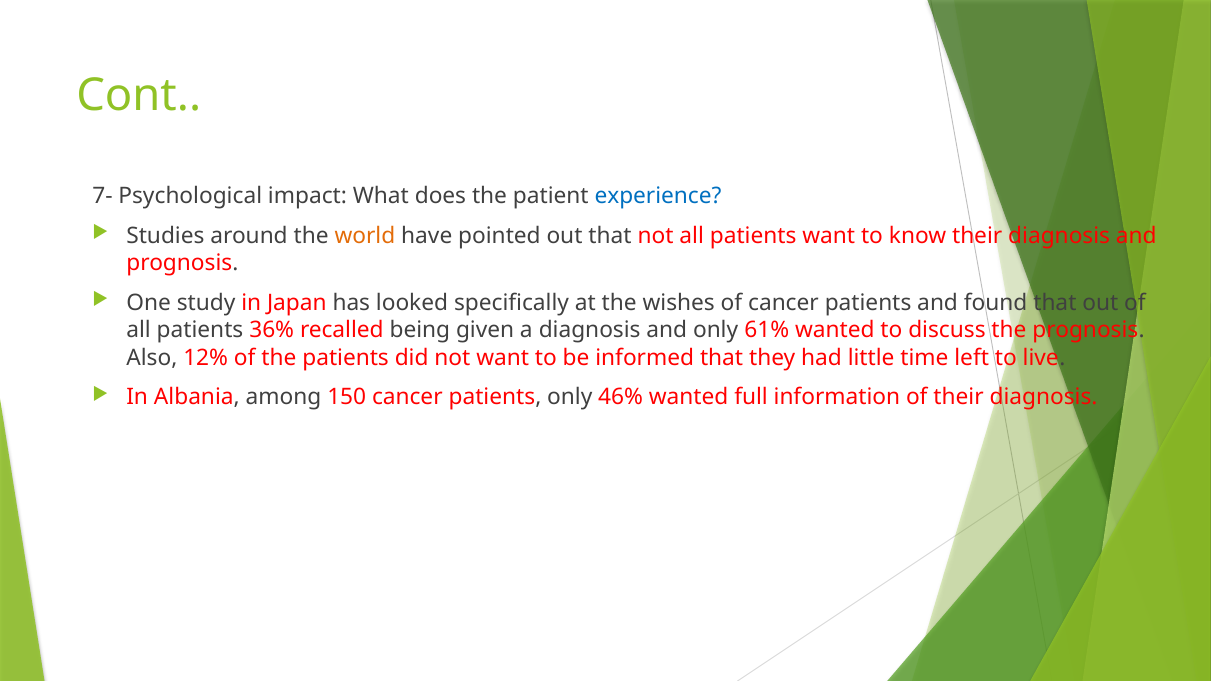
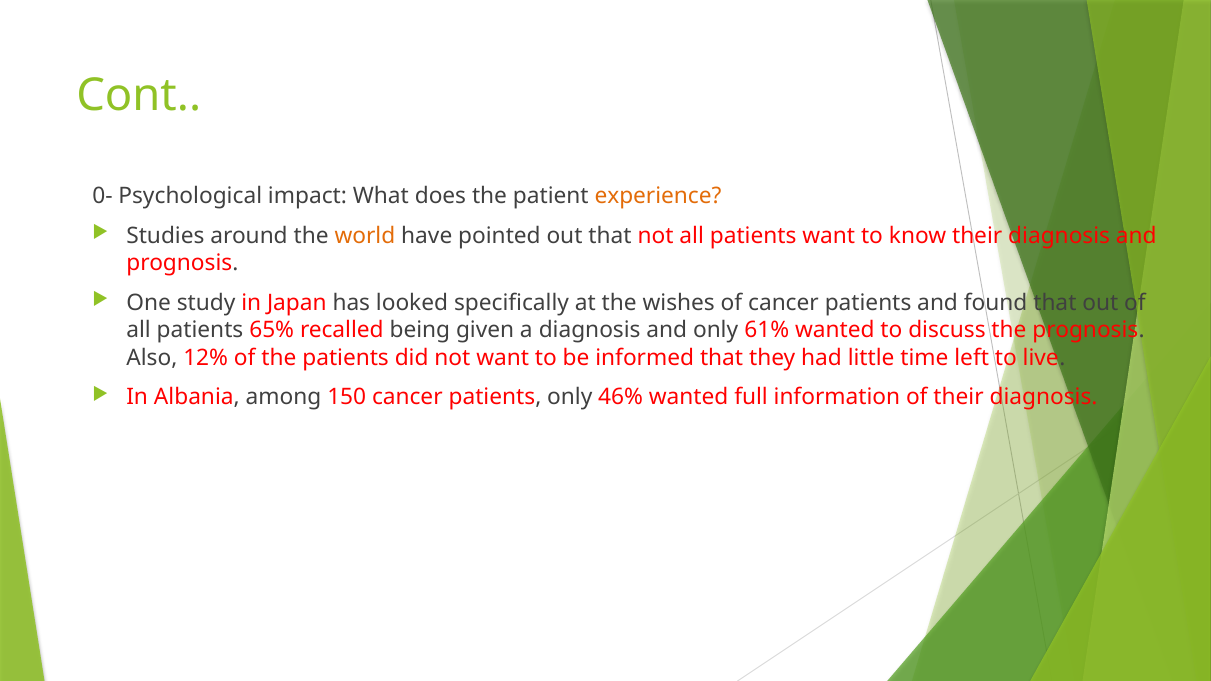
7-: 7- -> 0- (102, 196)
experience colour: blue -> orange (658, 196)
36%: 36% -> 65% (272, 330)
